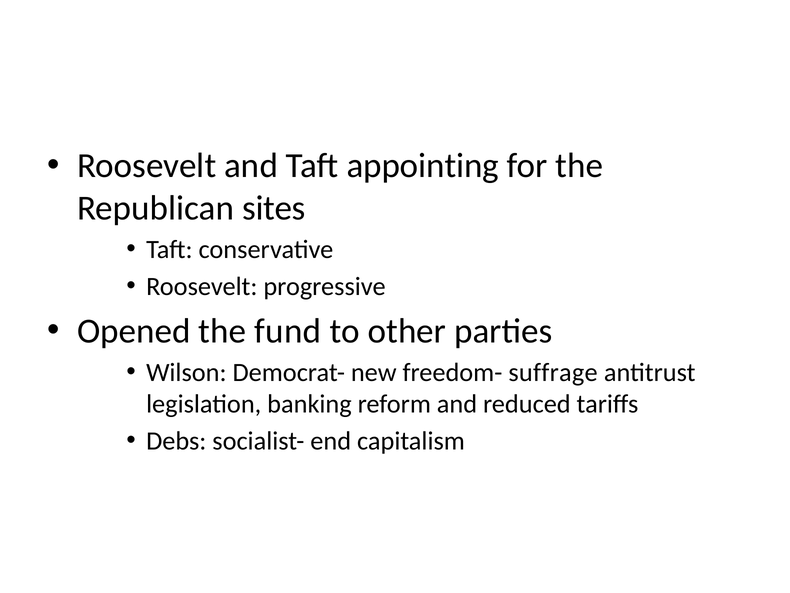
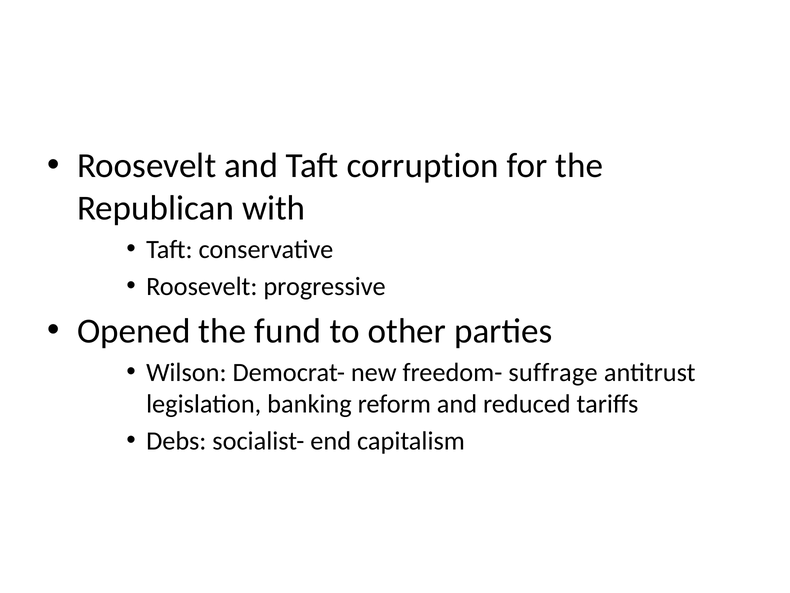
appointing: appointing -> corruption (423, 166)
sites: sites -> with (274, 208)
